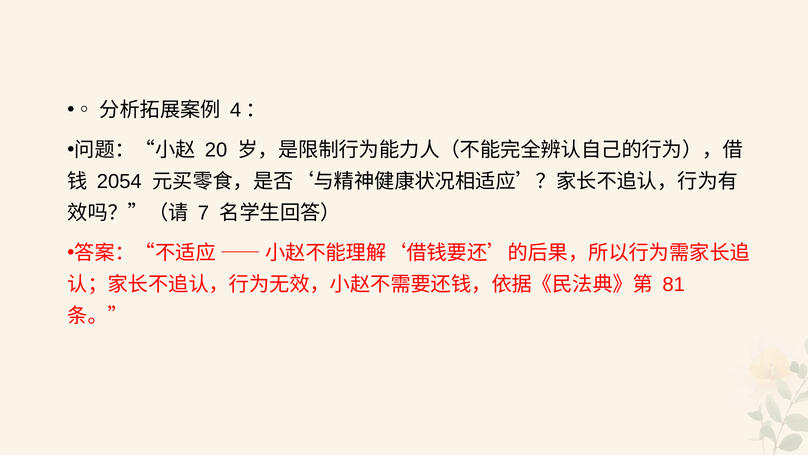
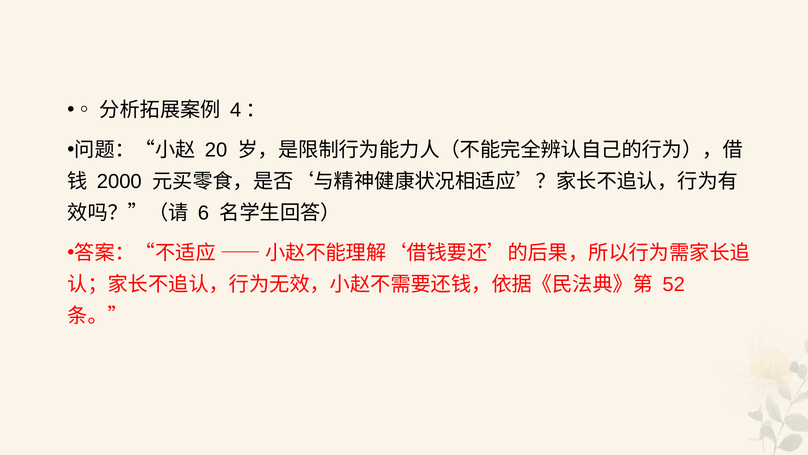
2054: 2054 -> 2000 (119, 182)
7: 7 -> 6 (203, 213)
81: 81 -> 52 (674, 284)
